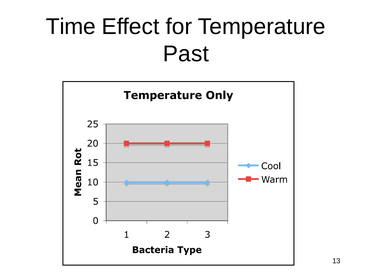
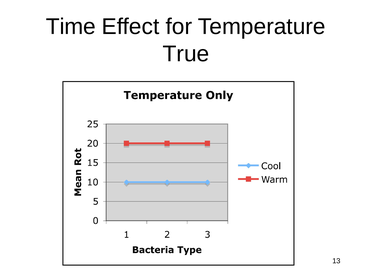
Past: Past -> True (186, 54)
